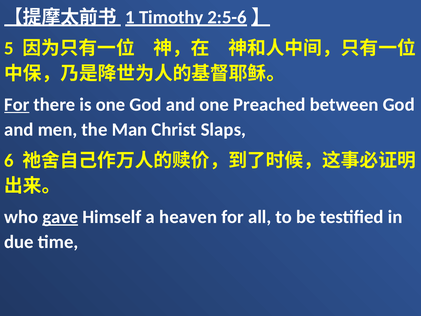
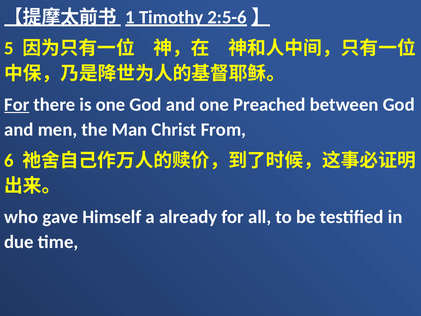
Slaps: Slaps -> From (223, 130)
gave underline: present -> none (60, 217)
heaven: heaven -> already (188, 217)
